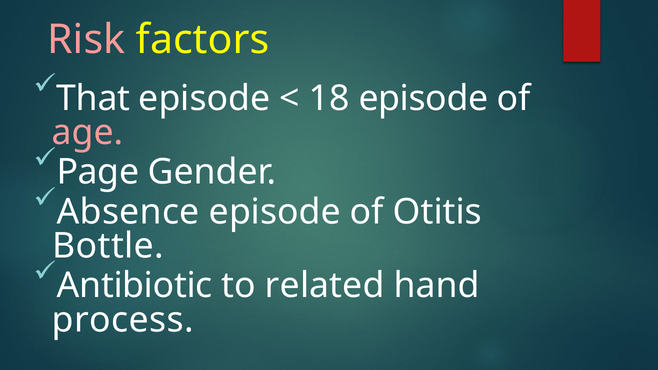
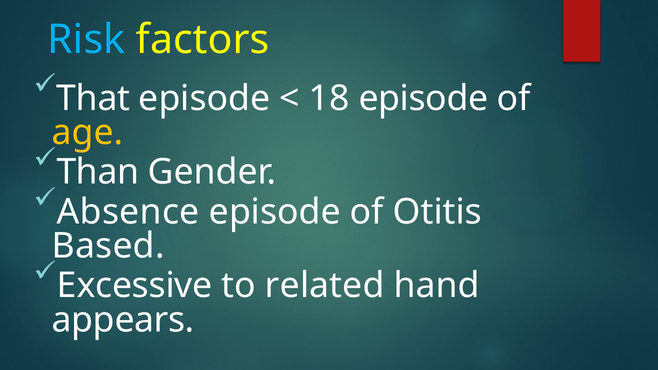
Risk colour: pink -> light blue (86, 40)
age colour: pink -> yellow (88, 133)
Page: Page -> Than (98, 172)
Bottle: Bottle -> Based (108, 246)
Antibiotic: Antibiotic -> Excessive (135, 286)
process: process -> appears (123, 320)
